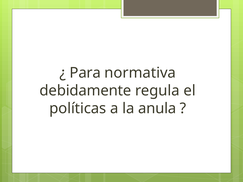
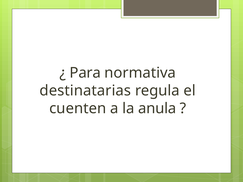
debidamente: debidamente -> destinatarias (85, 91)
políticas: políticas -> cuenten (78, 109)
